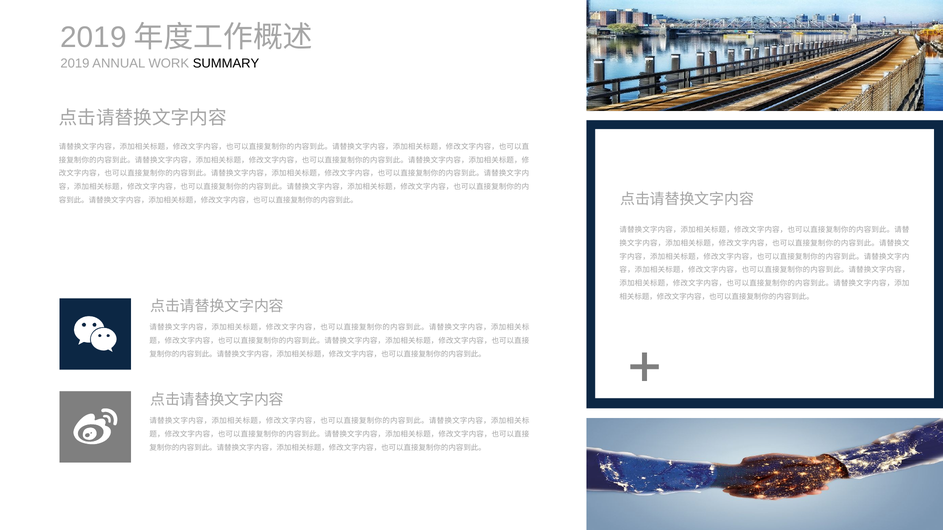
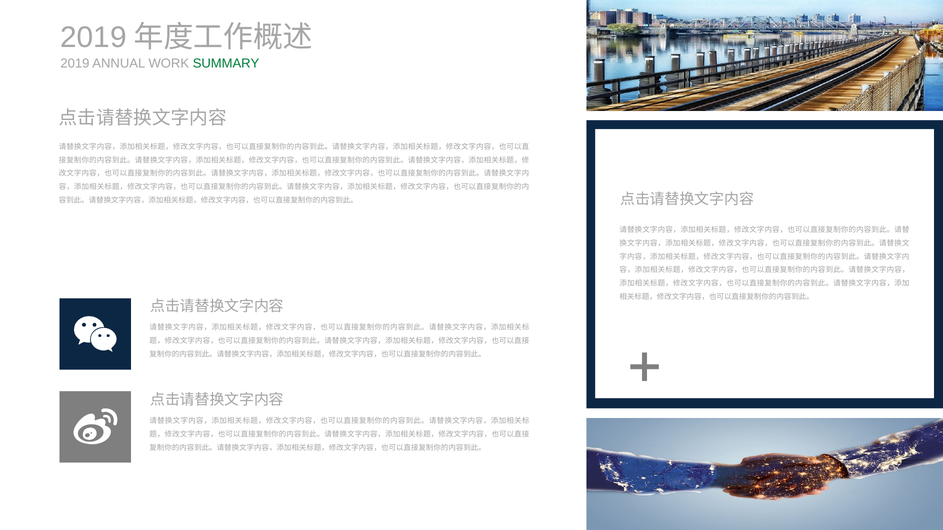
SUMMARY colour: black -> green (226, 63)
